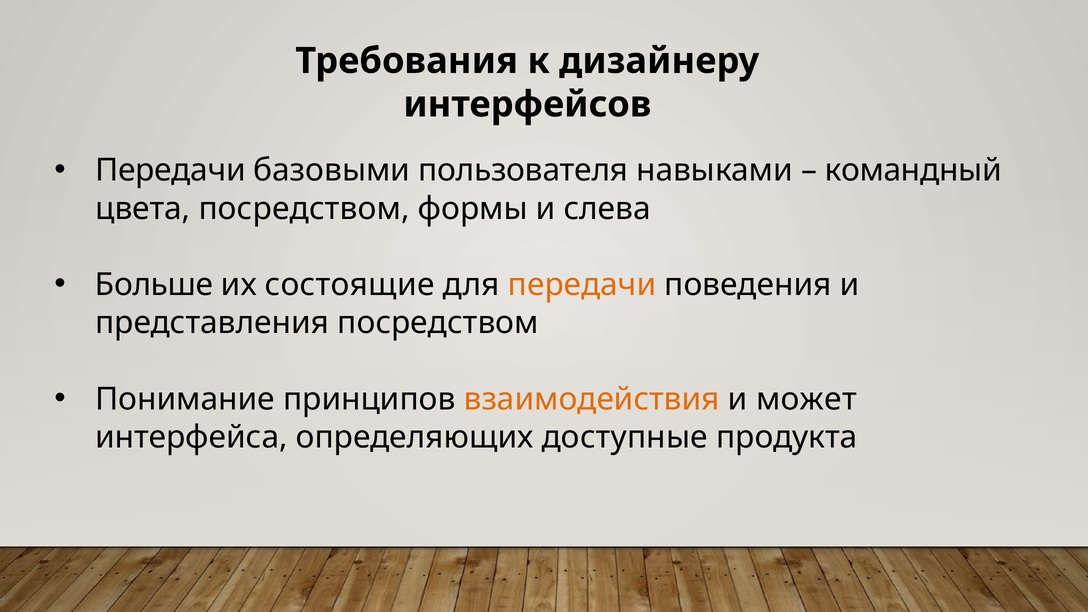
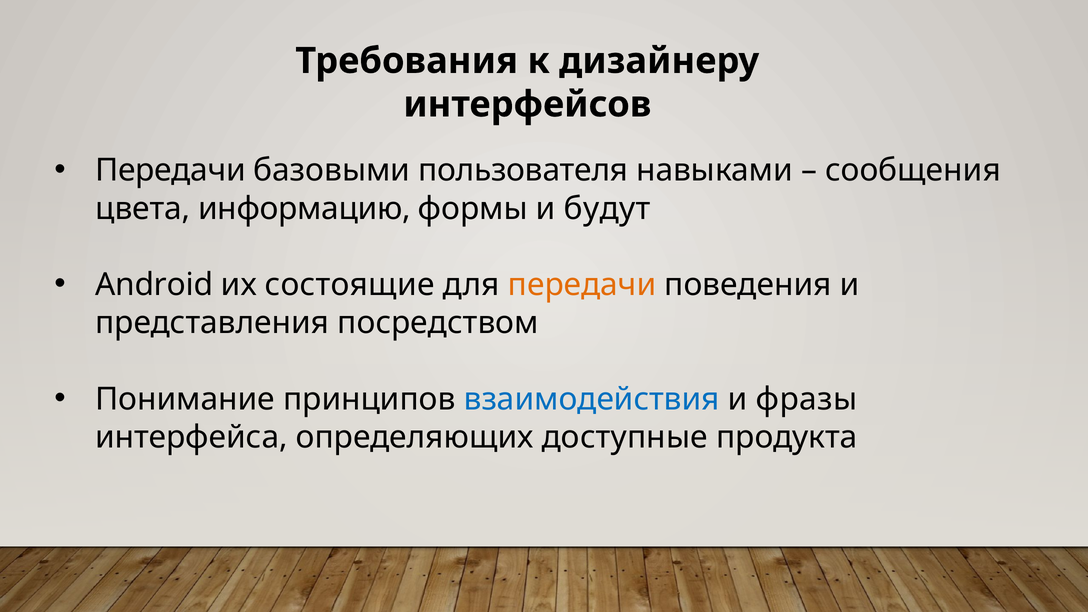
командный: командный -> сообщения (913, 170)
цвета посредством: посредством -> информацию (304, 209)
слева: слева -> будут (607, 209)
Больше: Больше -> Android (154, 285)
взаимодействия colour: orange -> blue (592, 399)
может: может -> фразы (807, 399)
